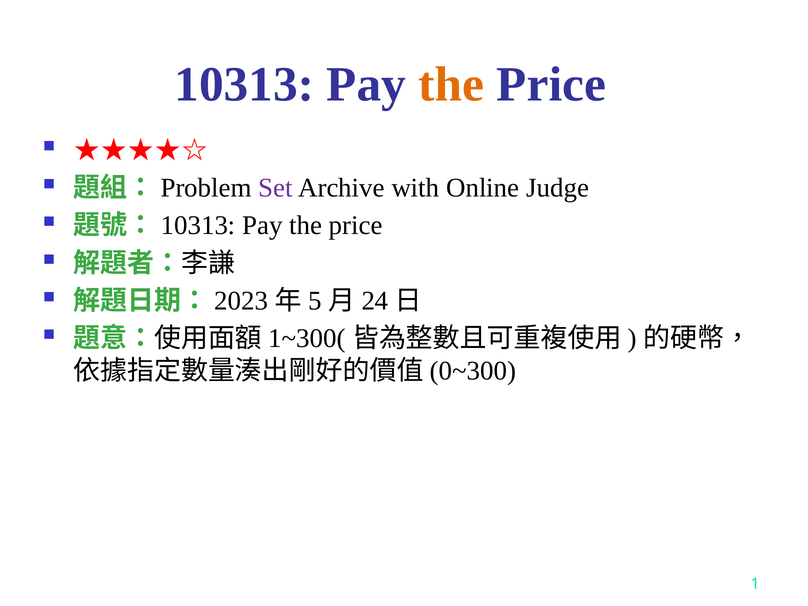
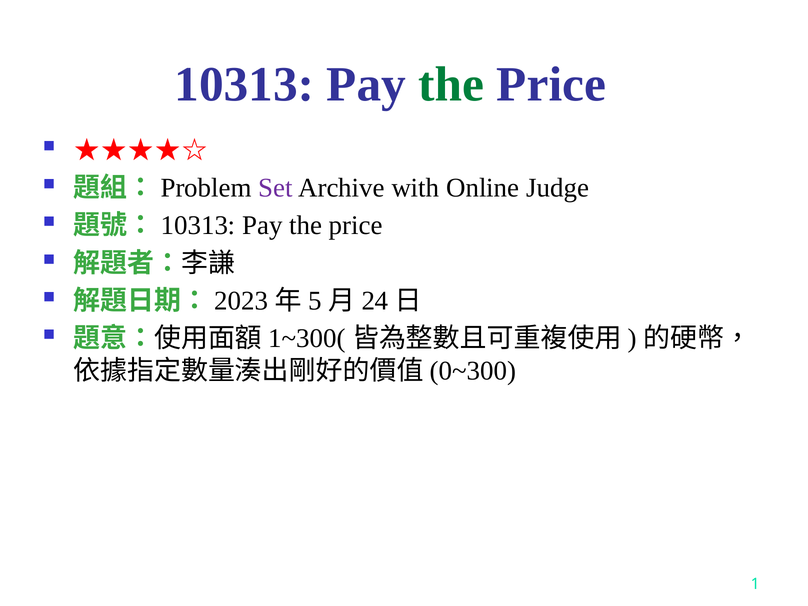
the colour: orange -> green (451, 84)
